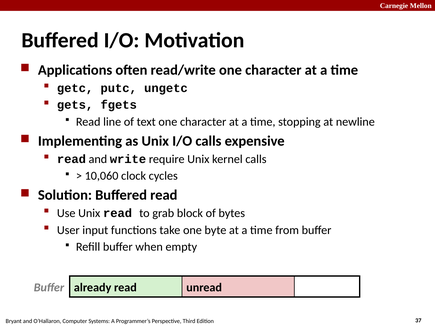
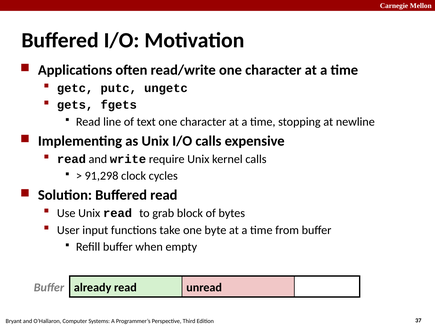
10,060: 10,060 -> 91,298 (102, 176)
